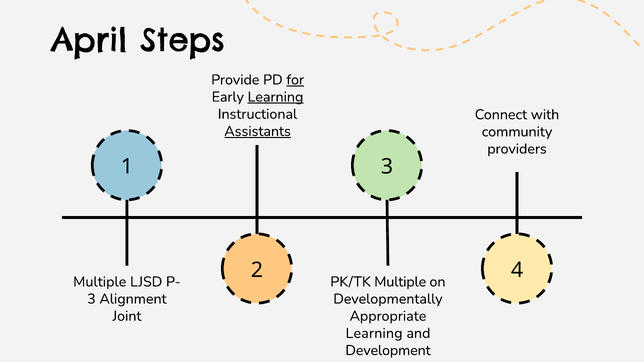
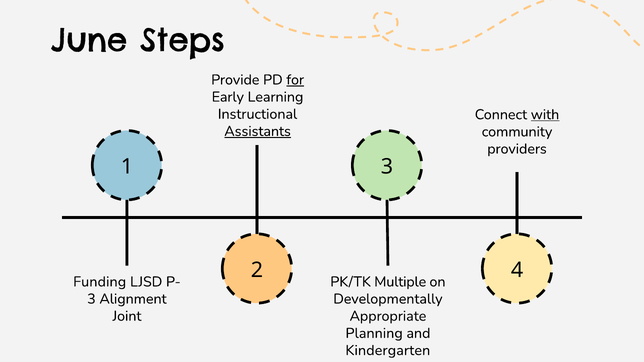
April: April -> June (89, 41)
Learning underline: present -> none (275, 97)
with underline: none -> present (545, 115)
Multiple: Multiple -> Funding (100, 282)
Learning: Learning -> Planning (374, 333)
Development: Development -> Kindergarten (388, 351)
